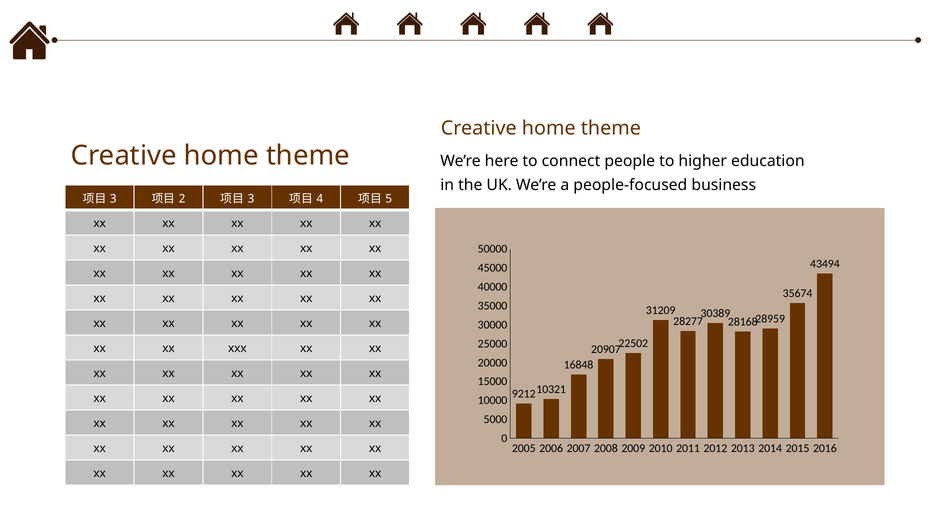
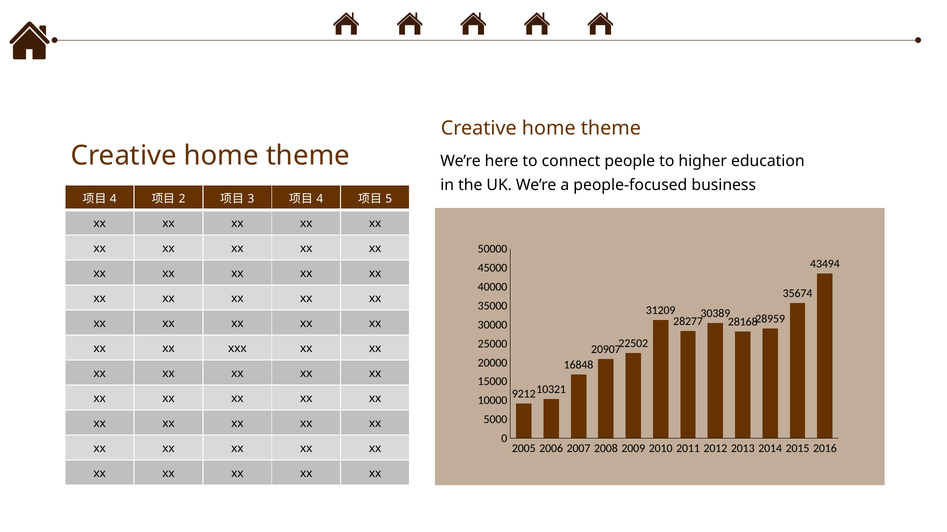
3: 3 -> 4 (113, 199)
